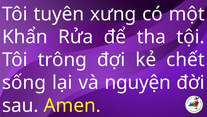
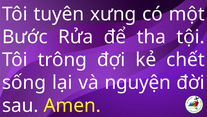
Khẩn: Khẩn -> Bước (25, 37)
